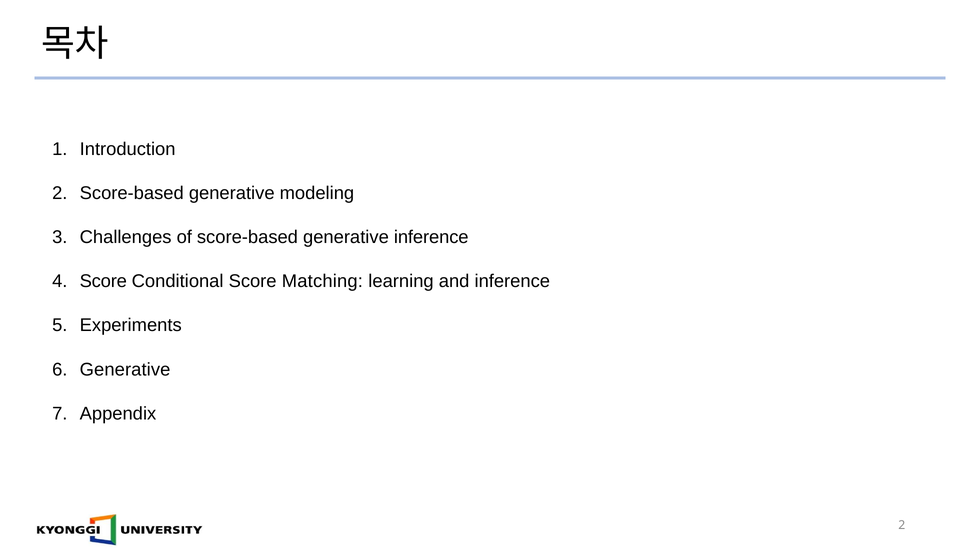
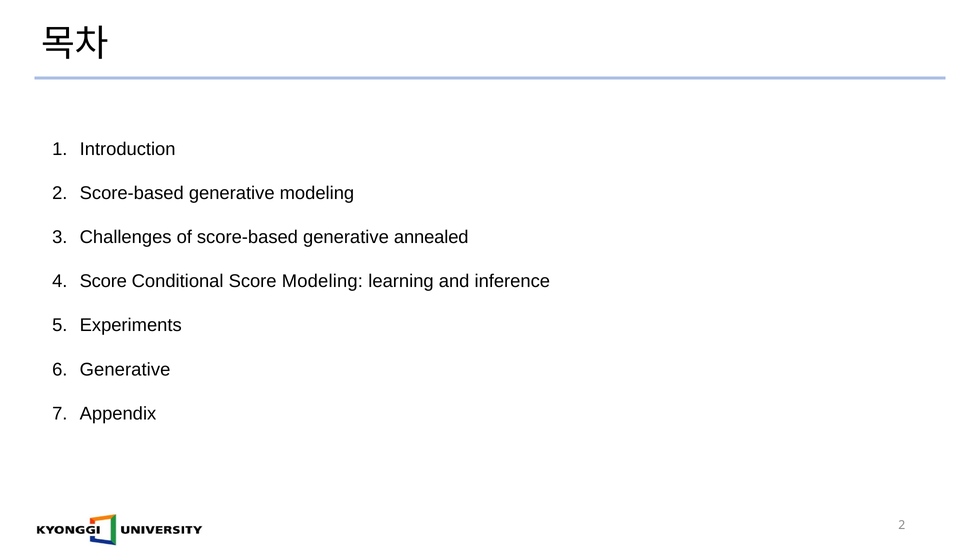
generative inference: inference -> annealed (431, 237)
Score Matching: Matching -> Modeling (322, 281)
